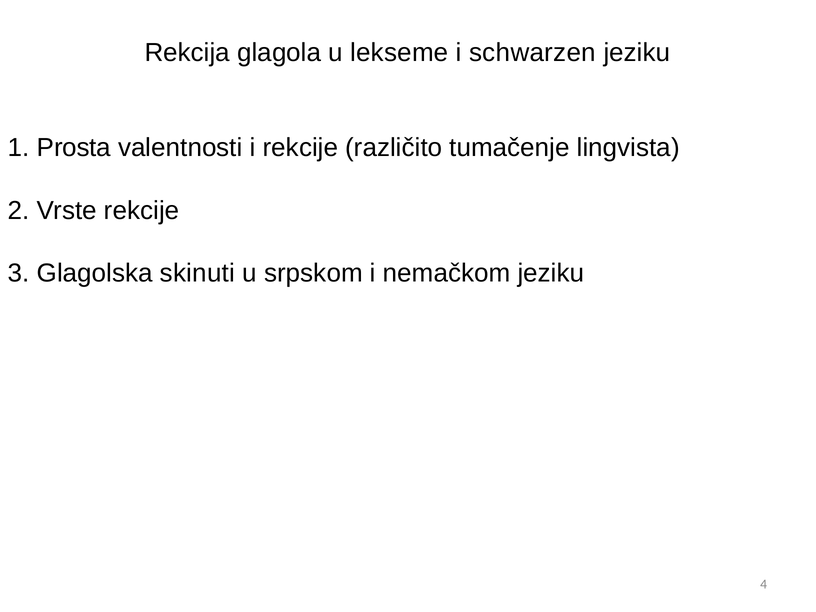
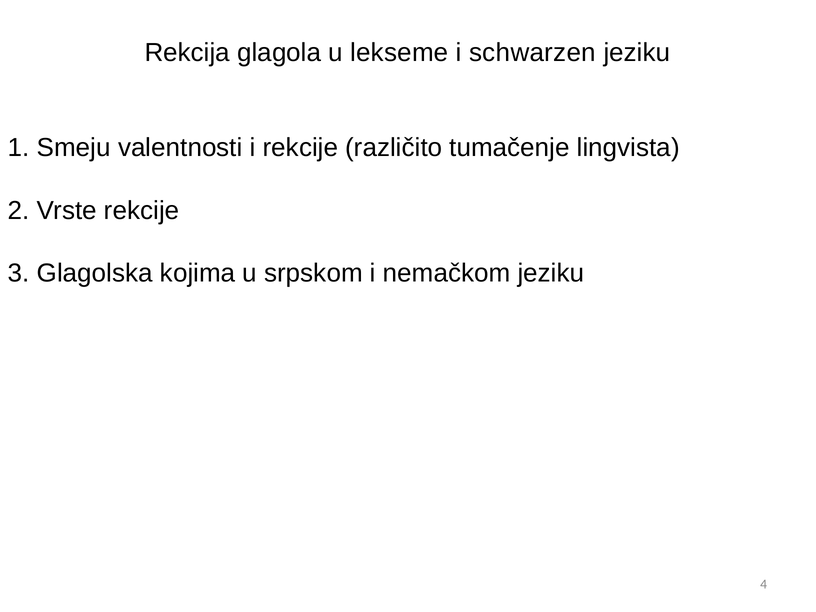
Prosta: Prosta -> Smeju (74, 148)
skinuti: skinuti -> kojima (198, 273)
